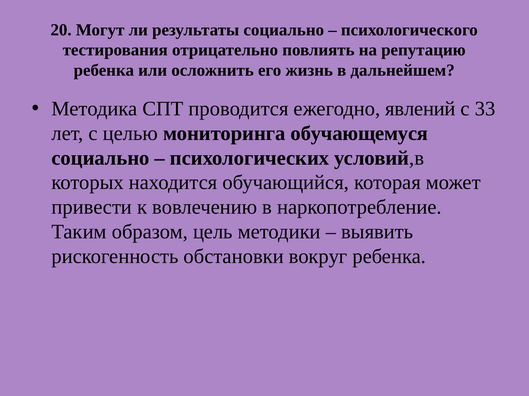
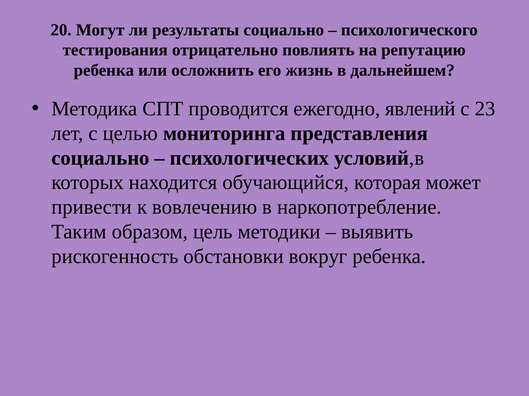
33: 33 -> 23 (485, 109)
обучающемуся: обучающемуся -> представления (359, 134)
